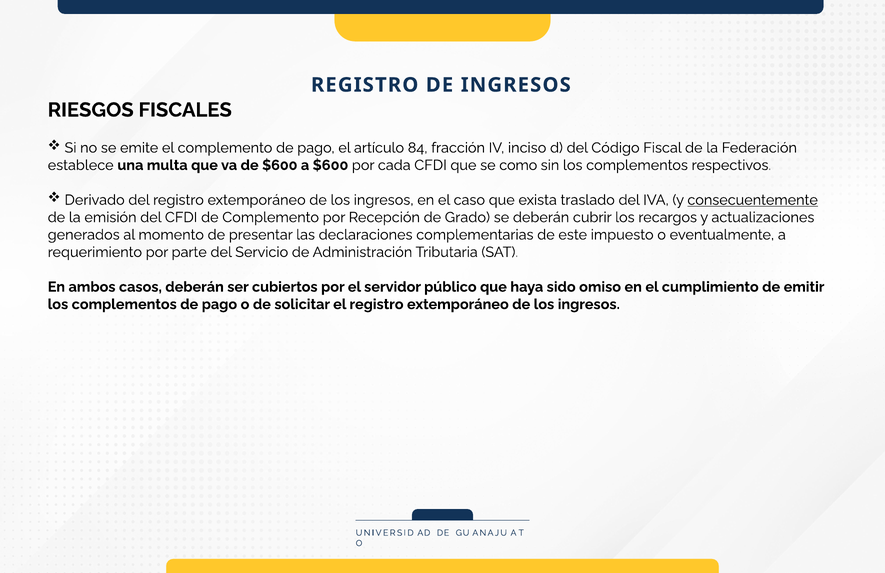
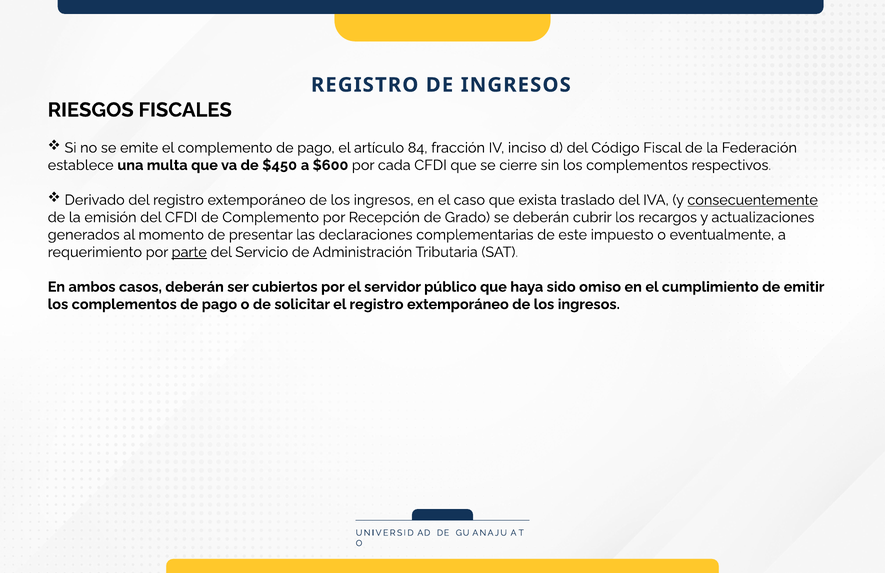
de $600: $600 -> $450 (280, 165)
como: como -> cierre (518, 165)
parte underline: none -> present (189, 252)
